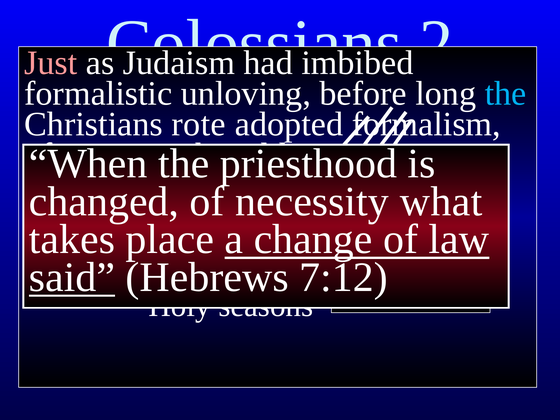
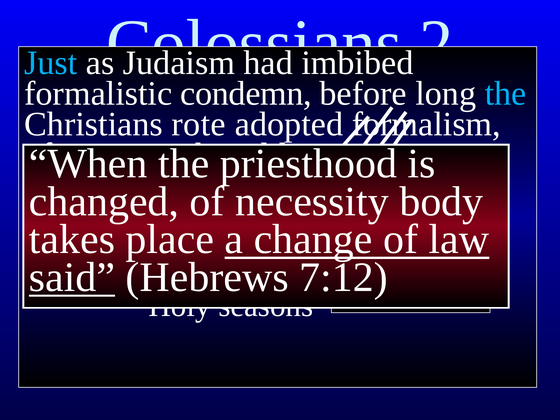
Just colour: pink -> light blue (51, 63)
unloving: unloving -> condemn (246, 94)
necessity what: what -> body (441, 202)
